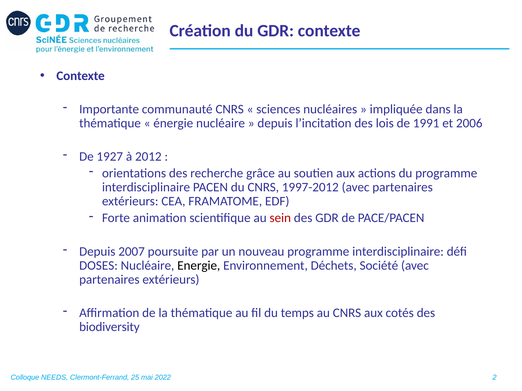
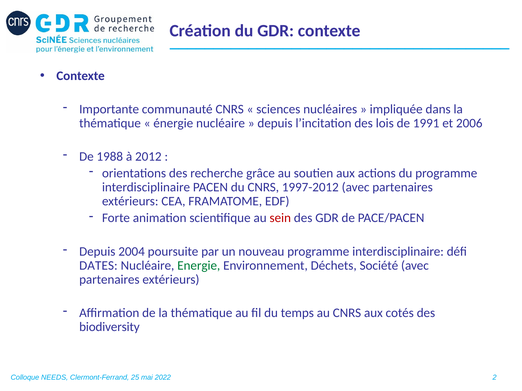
1927: 1927 -> 1988 (110, 157)
2007: 2007 -> 2004 (132, 252)
DOSES: DOSES -> DATES (98, 266)
Energie colour: black -> green (199, 266)
